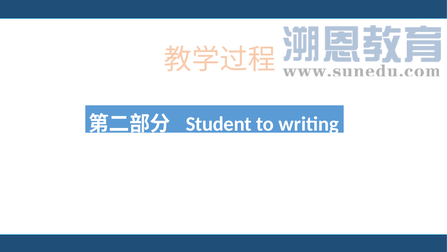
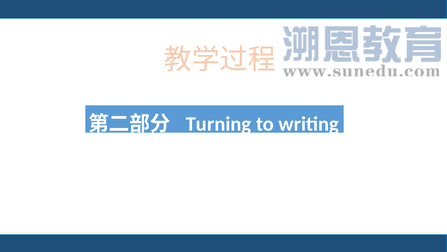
Student: Student -> Turning (219, 124)
